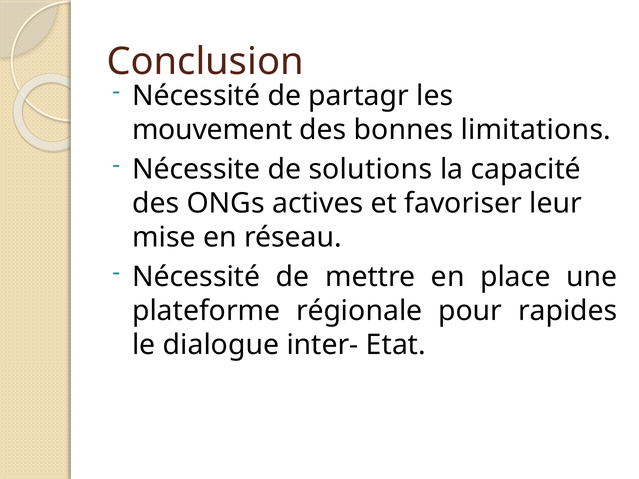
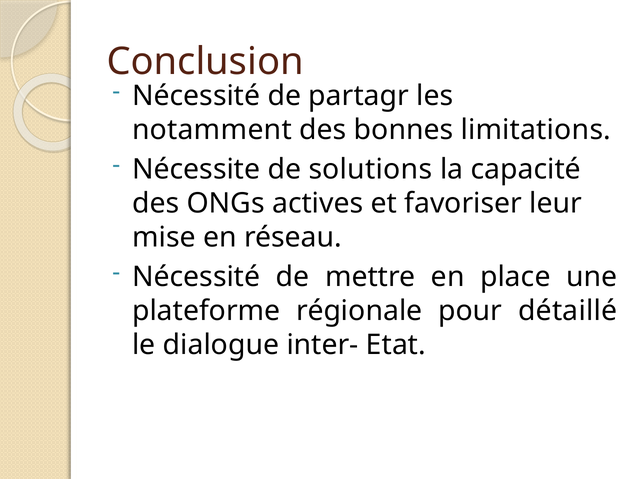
mouvement: mouvement -> notamment (212, 130)
rapides: rapides -> détaillé (568, 311)
